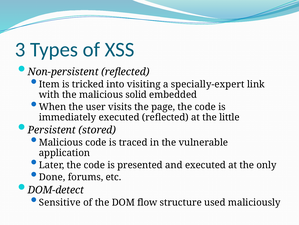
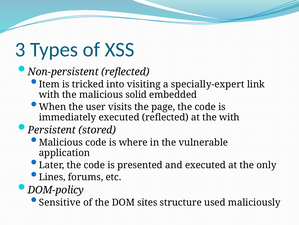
the little: little -> with (229, 117)
traced: traced -> where (133, 142)
Done: Done -> Lines (52, 177)
DOM-detect: DOM-detect -> DOM-policy (56, 189)
flow: flow -> sites (147, 202)
